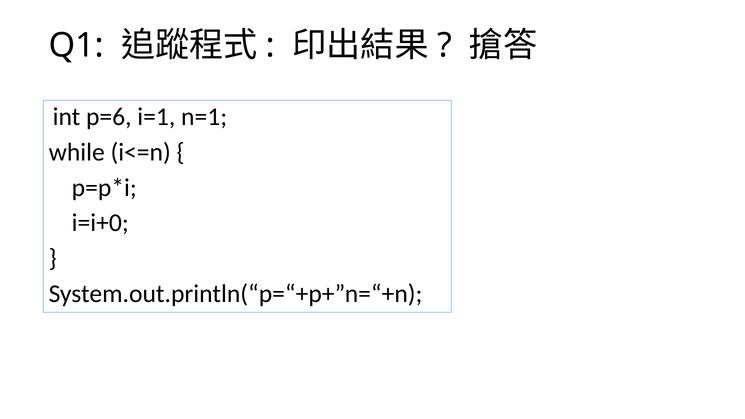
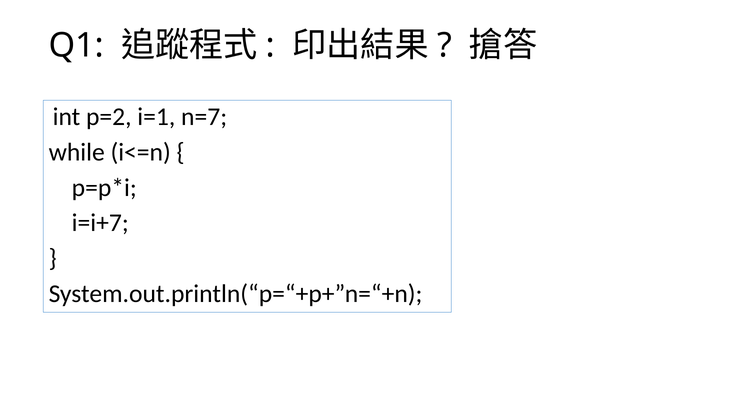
p=6: p=6 -> p=2 (109, 117)
n=1: n=1 -> n=7 (204, 117)
i=i+0: i=i+0 -> i=i+7 (100, 223)
